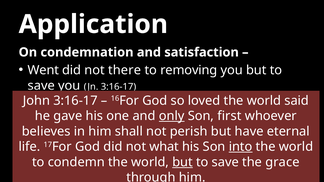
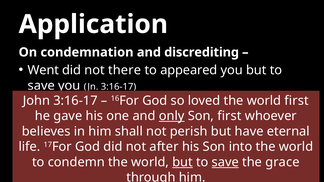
satisfaction: satisfaction -> discrediting (202, 52)
removing: removing -> appeared (189, 70)
said: said -> first (297, 101)
what: what -> after (164, 147)
into underline: present -> none (241, 147)
save underline: none -> present (225, 162)
